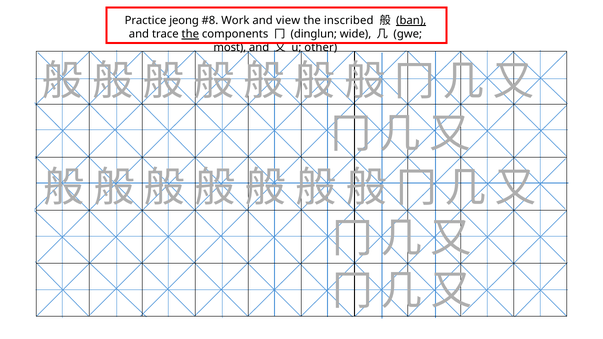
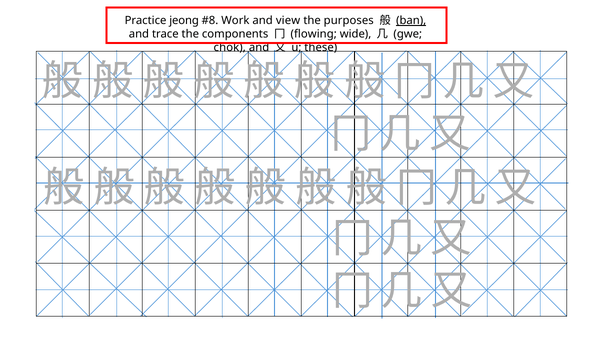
inscribed: inscribed -> purposes (349, 21)
the underline: present -> none (190, 34)
dinglun: dinglun -> flowing (314, 34)
most: most -> chok (230, 48)
other: other -> these (321, 48)
